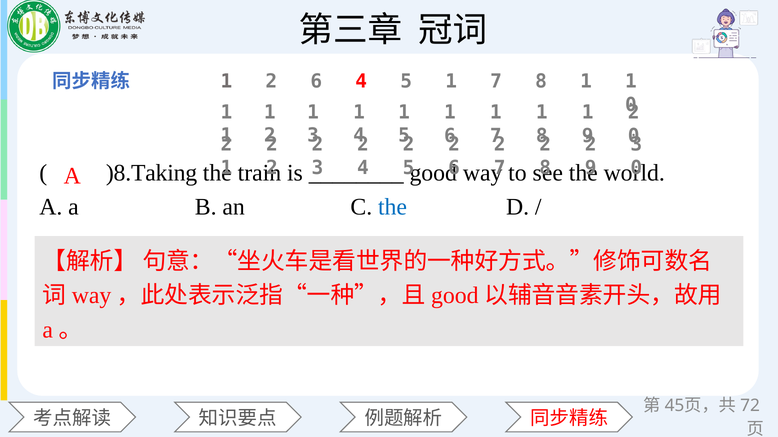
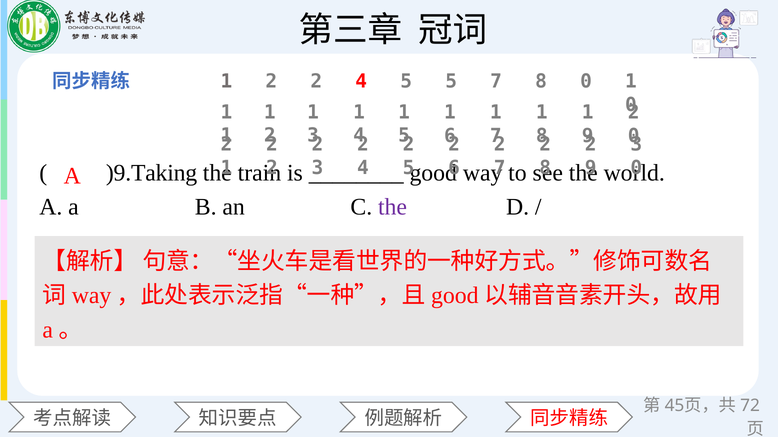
1 2 6: 6 -> 2 (316, 82)
4 5 1: 1 -> 5 (451, 82)
7 8 1: 1 -> 0 (586, 82)
)8.Taking: )8.Taking -> )9.Taking (152, 173)
the colour: blue -> purple (393, 207)
